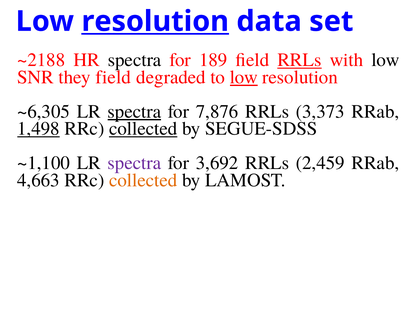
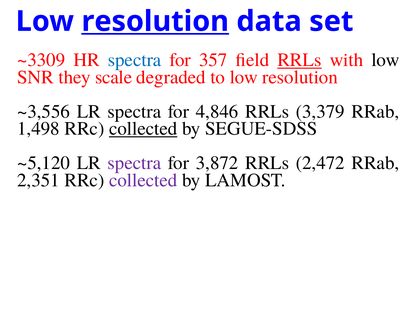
~2188: ~2188 -> ~3309 (41, 60)
spectra colour: black -> blue (135, 60)
189: 189 -> 357 (213, 60)
they field: field -> scale (114, 77)
low underline: present -> none (244, 77)
~6,305: ~6,305 -> ~3,556 (44, 111)
spectra underline: present -> none (134, 111)
7,876: 7,876 -> 4,846 (217, 111)
3,373: 3,373 -> 3,379 (320, 111)
1,498 underline: present -> none (38, 129)
~1,100: ~1,100 -> ~5,120 (44, 163)
3,692: 3,692 -> 3,872 (217, 163)
2,459: 2,459 -> 2,472 (320, 163)
4,663: 4,663 -> 2,351 (38, 180)
collected colour: orange -> purple (143, 180)
